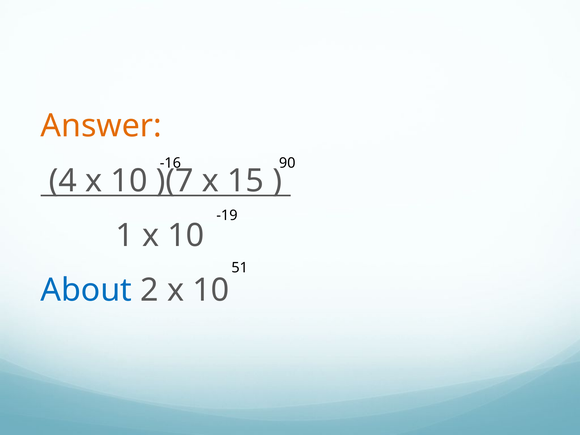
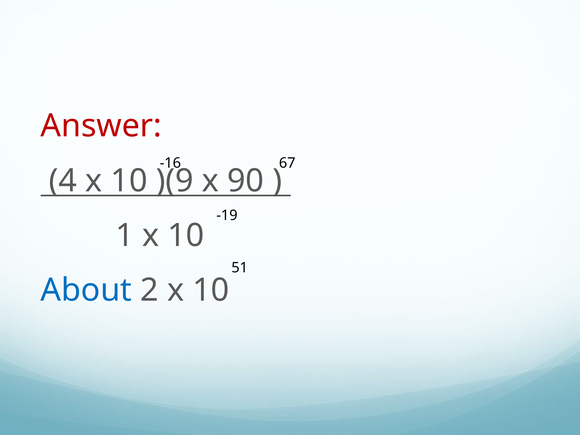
Answer colour: orange -> red (101, 126)
90: 90 -> 67 (287, 163)
)(7: )(7 -> )(9 (175, 181)
15: 15 -> 90 (246, 181)
